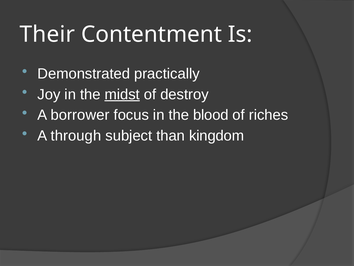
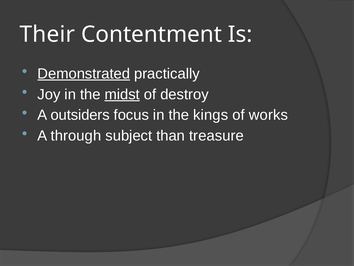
Demonstrated underline: none -> present (84, 74)
borrower: borrower -> outsiders (80, 115)
blood: blood -> kings (211, 115)
riches: riches -> works (268, 115)
kingdom: kingdom -> treasure (216, 136)
